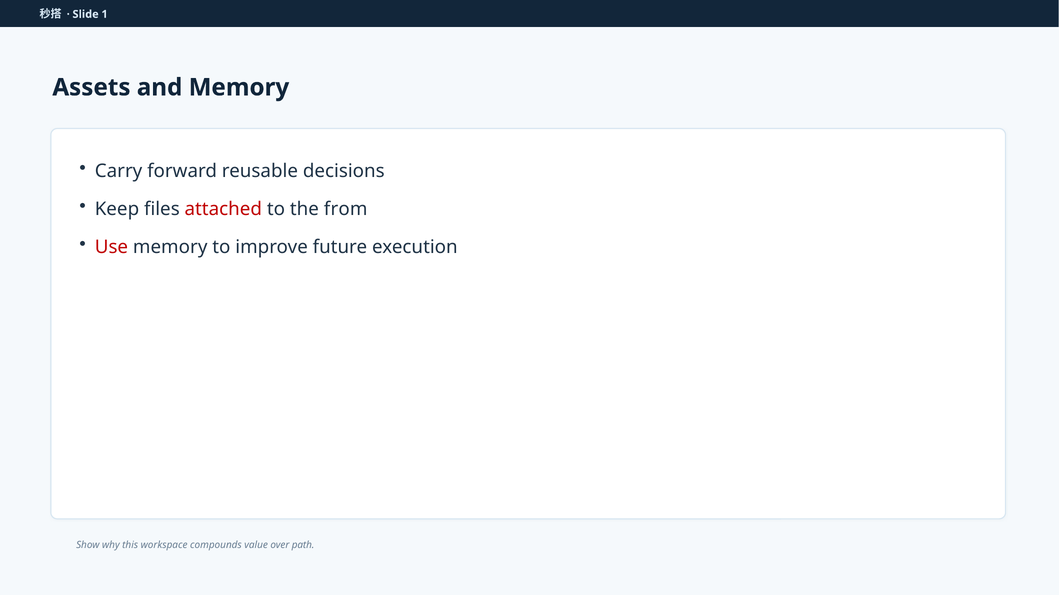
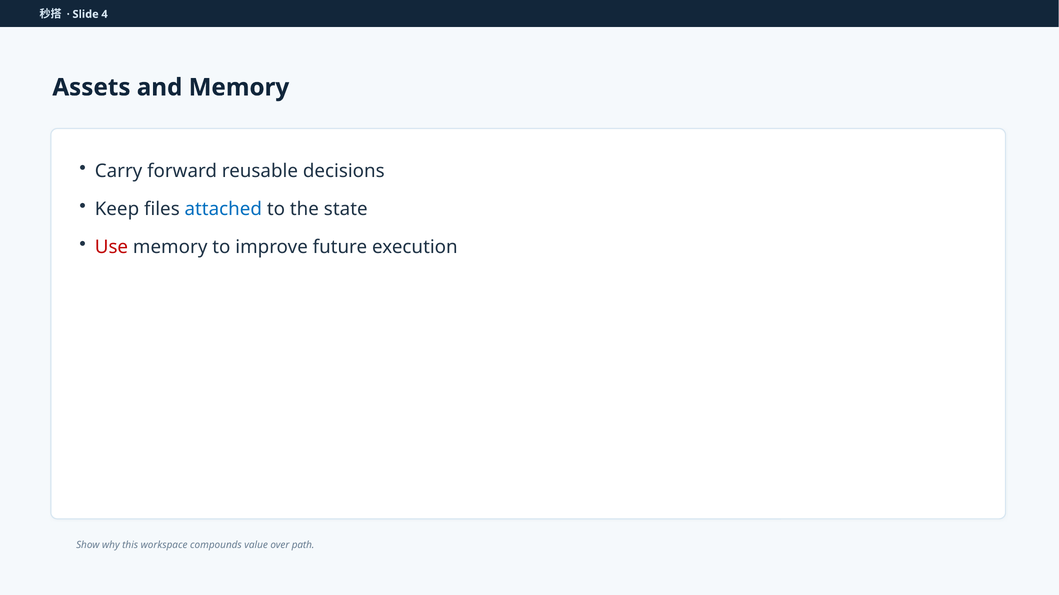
1: 1 -> 4 (105, 14)
attached colour: red -> blue (223, 209)
from: from -> state (346, 209)
